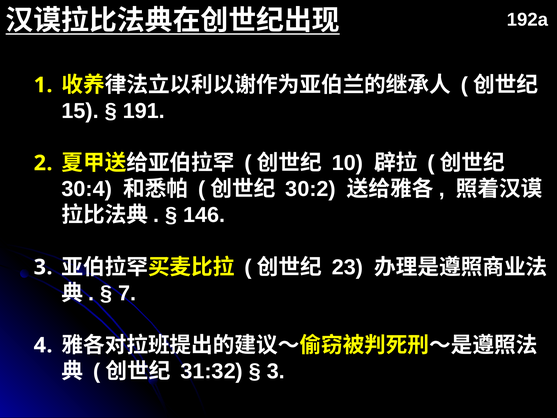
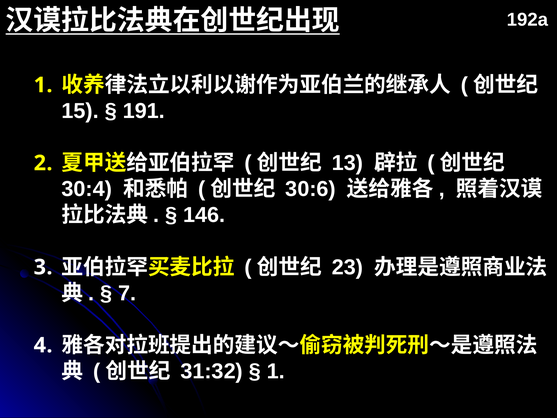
10: 10 -> 13 (347, 163)
30:2: 30:2 -> 30:6 (311, 189)
3: 3 -> 1 (276, 371)
